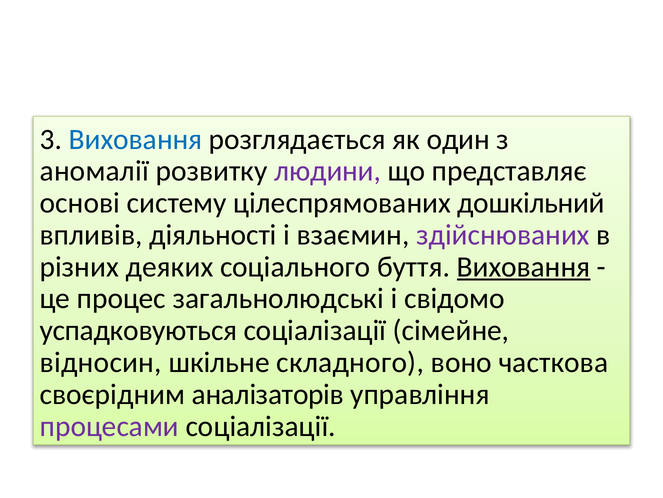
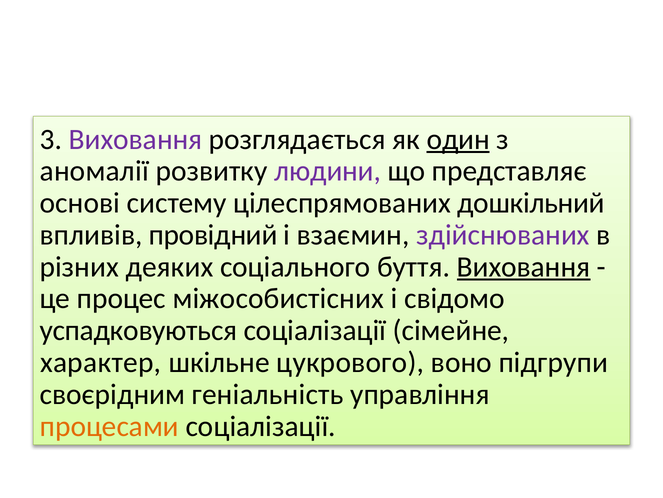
Виховання colour: blue -> purple (136, 139)
один underline: none -> present (458, 139)
діяльності: діяльності -> провідний (213, 235)
загальнолюдські: загальнолюдські -> міжособистісних (278, 298)
відносин: відносин -> характер (101, 362)
складного: складного -> цукрового (350, 362)
часткова: часткова -> підгрупи (553, 362)
аналізаторів: аналізаторів -> геніальність (268, 394)
процесами colour: purple -> orange (109, 426)
